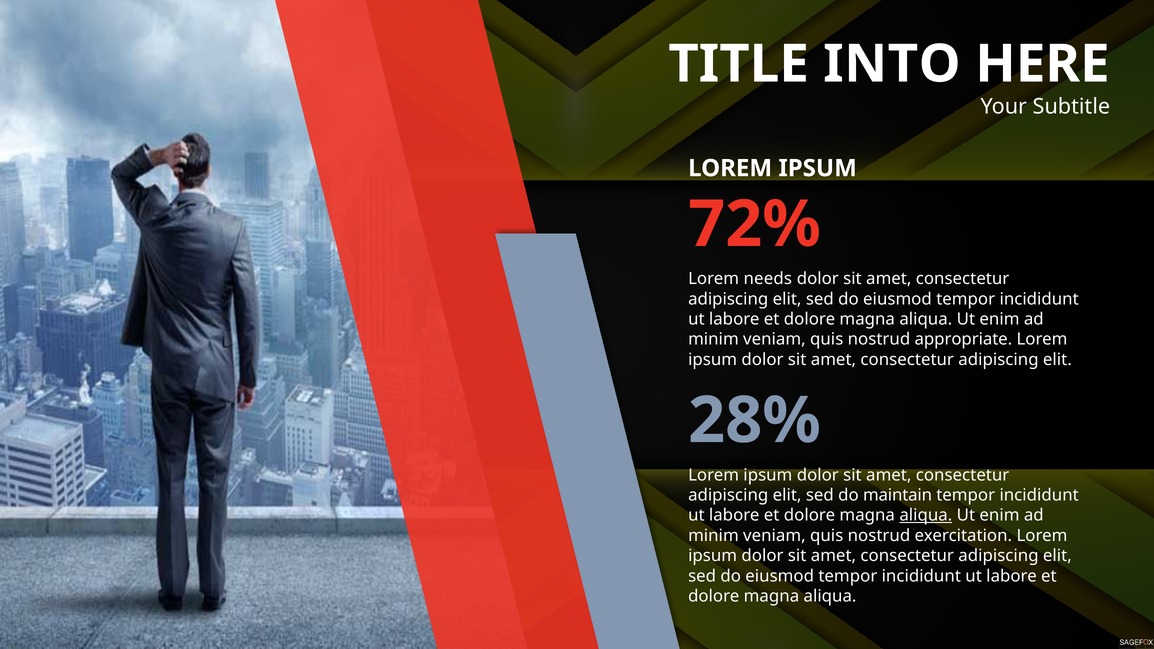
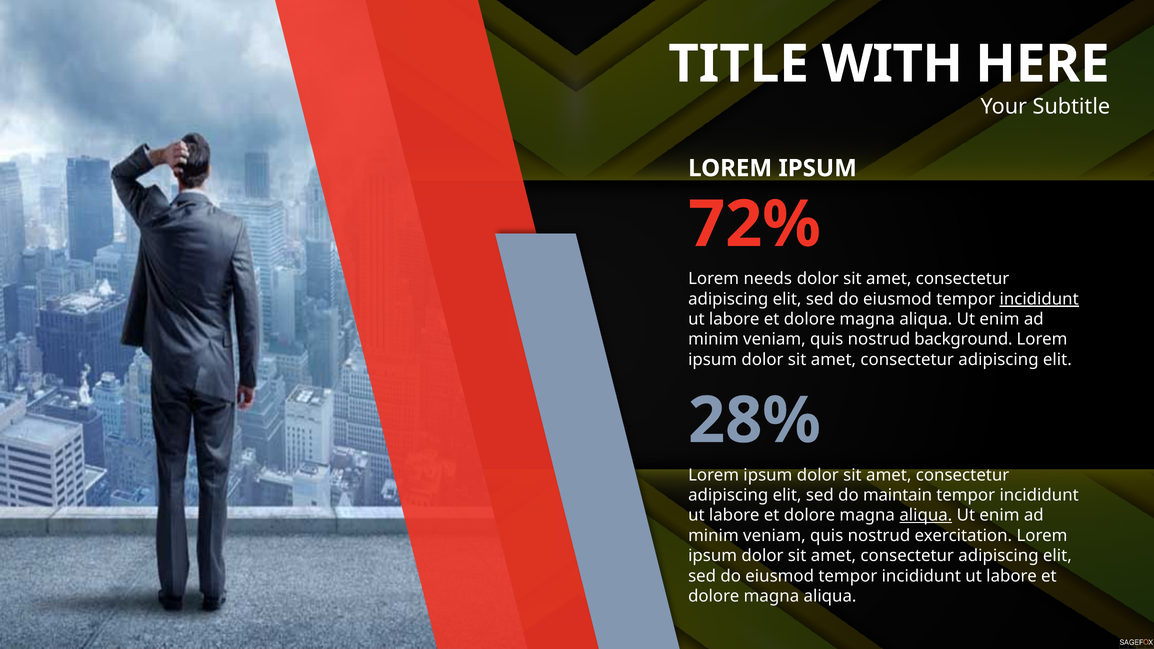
INTO: INTO -> WITH (892, 64)
incididunt underline: none -> present (1039, 299)
appropriate: appropriate -> background (963, 339)
